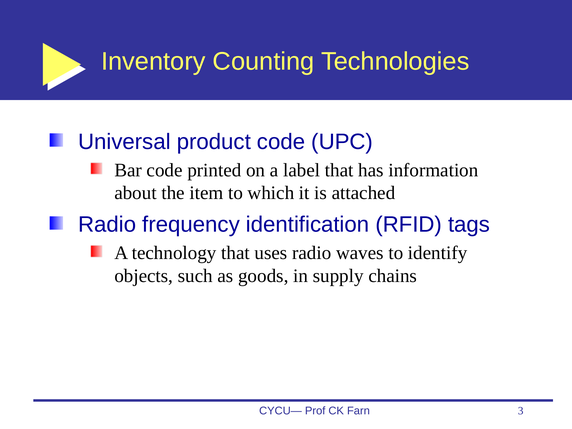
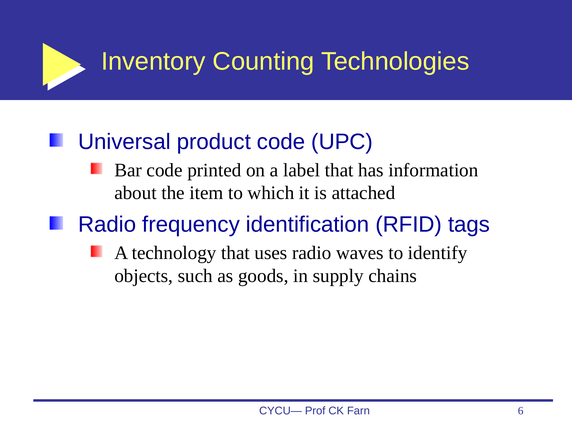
3: 3 -> 6 (521, 411)
